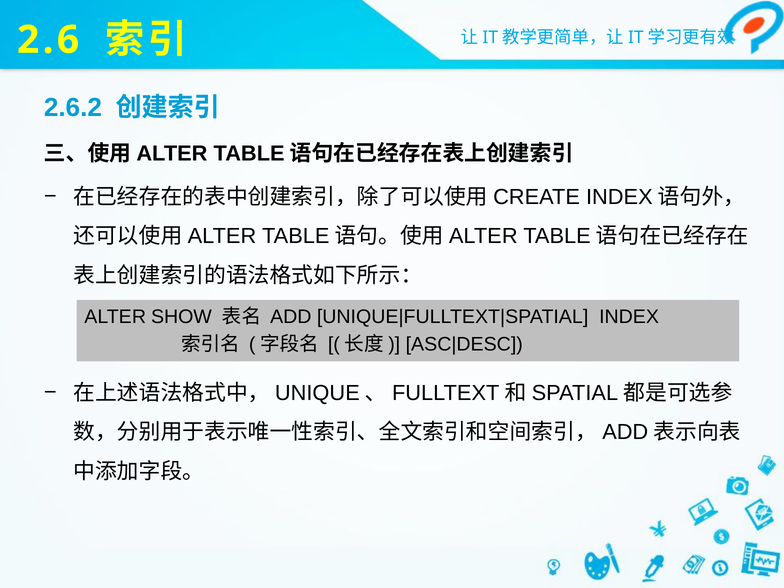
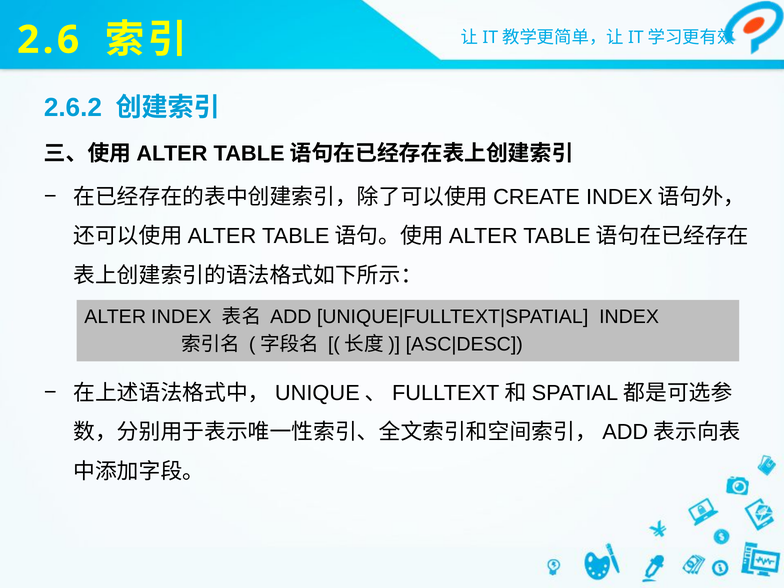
ALTER SHOW: SHOW -> INDEX (181, 317)
